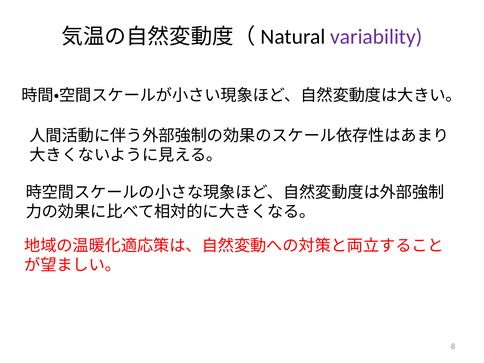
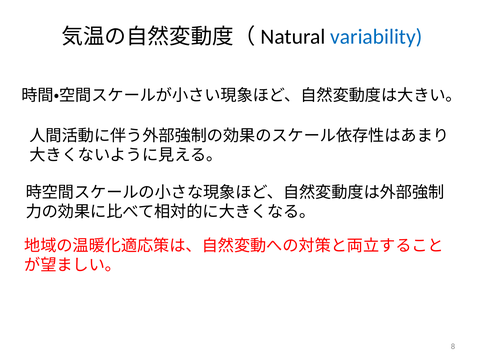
variability colour: purple -> blue (376, 37)
